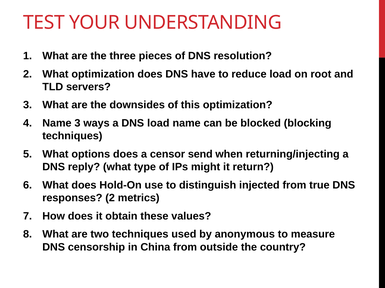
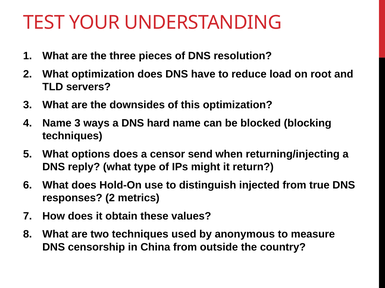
DNS load: load -> hard (158, 123)
